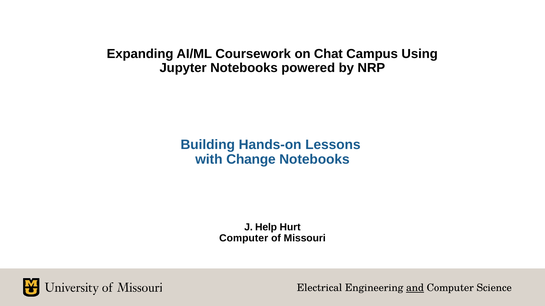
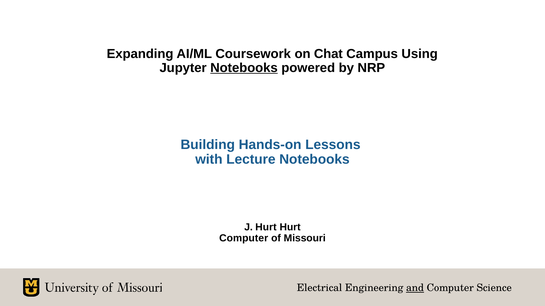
Notebooks underline: none -> present (244, 68)
Change: Change -> Lecture (251, 160)
J Help: Help -> Hurt (266, 228)
